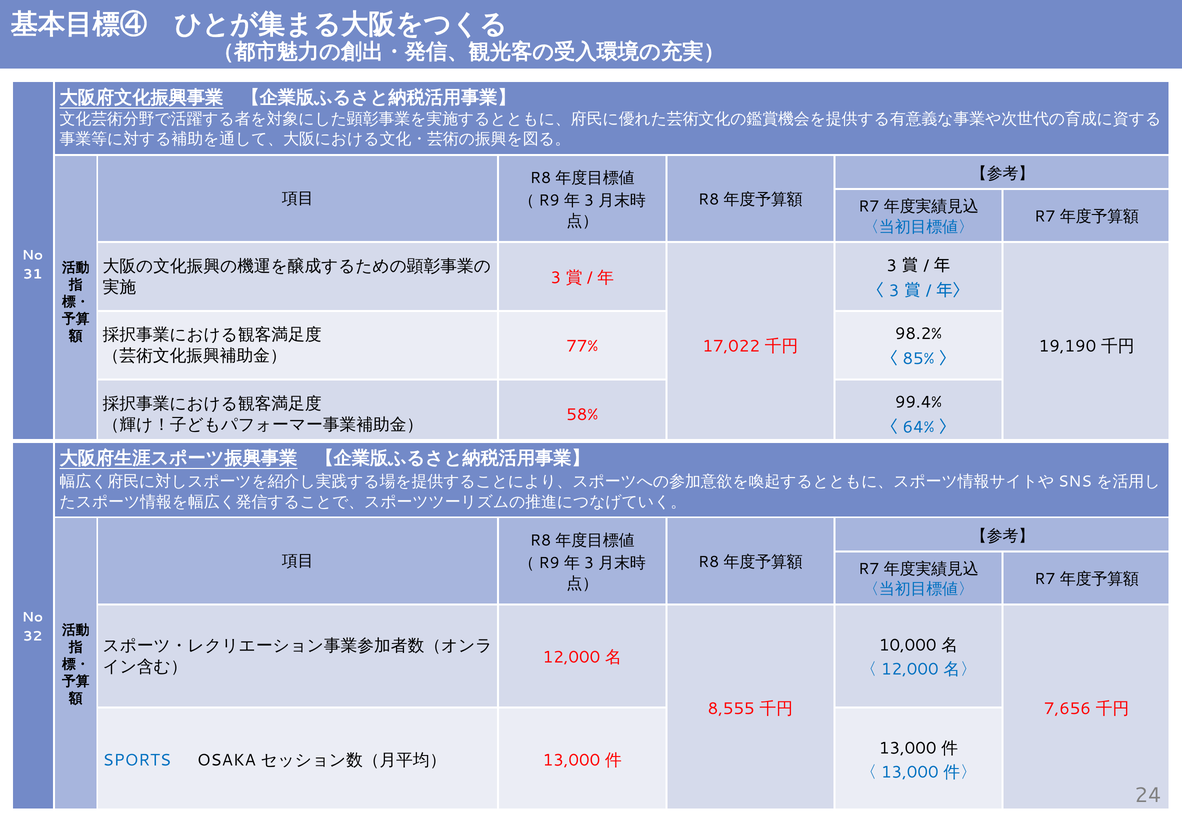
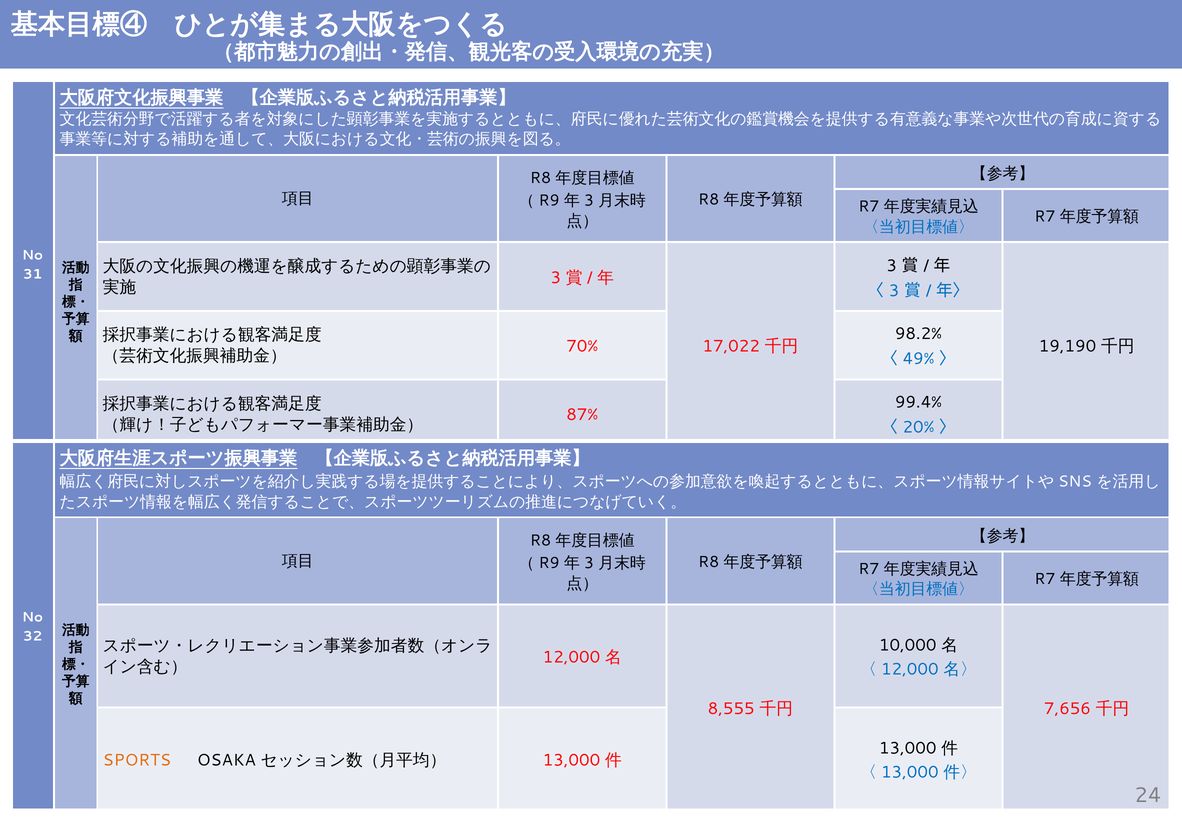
77%: 77% -> 70% (582, 346)
85%: 85% -> 49% (918, 359)
58%: 58% -> 87% (582, 415)
64%: 64% -> 20% (918, 428)
SPORTS colour: blue -> orange (137, 760)
